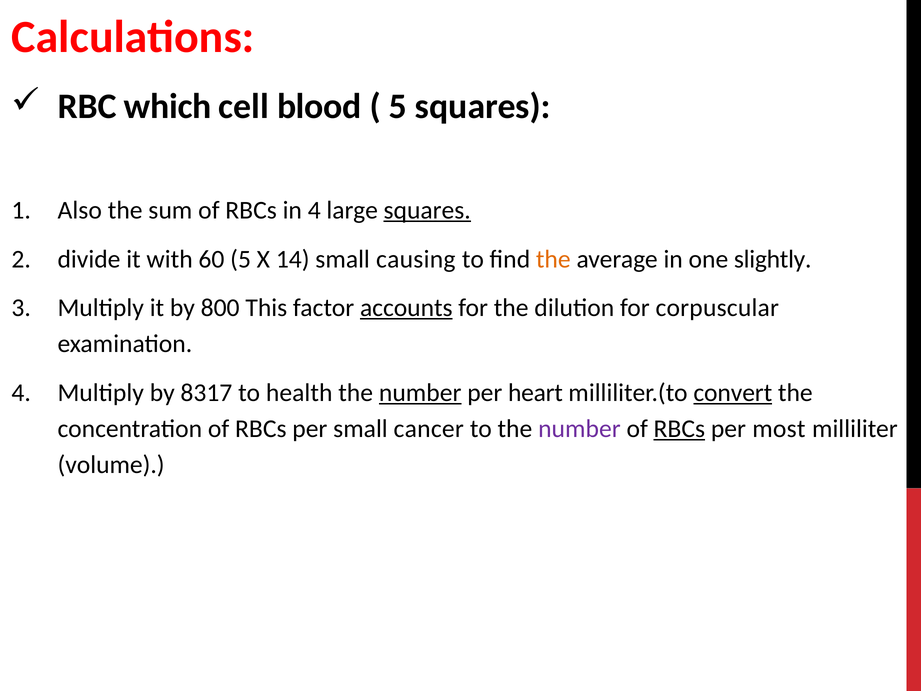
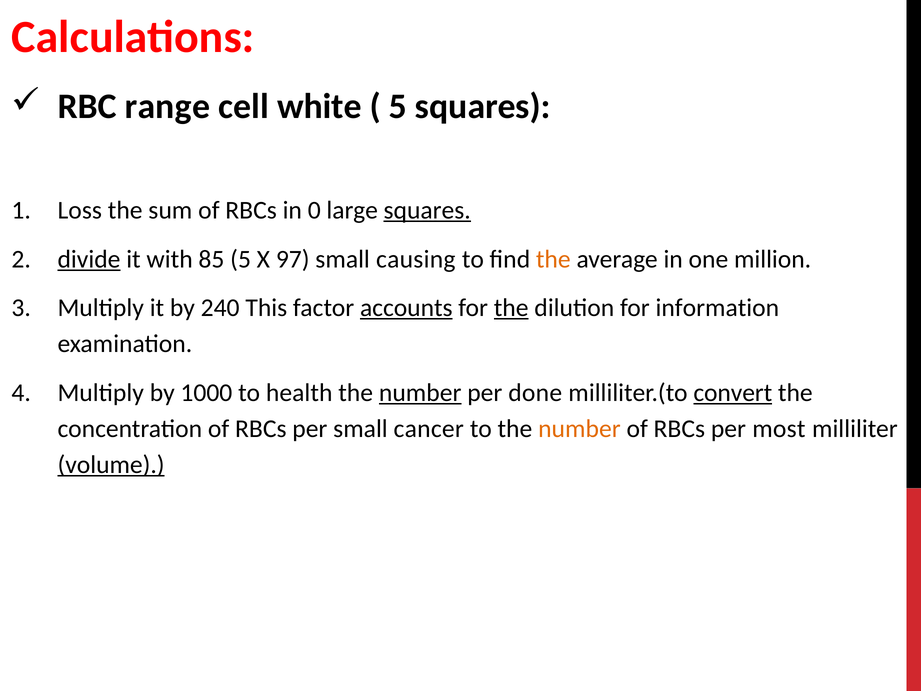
which: which -> range (167, 106)
blood: blood -> white (319, 106)
Also: Also -> Loss (80, 210)
in 4: 4 -> 0 (314, 210)
divide underline: none -> present (89, 259)
60: 60 -> 85 (211, 259)
14: 14 -> 97 (293, 259)
slightly: slightly -> million (773, 259)
800: 800 -> 240 (220, 308)
the underline: none -> present (511, 308)
corpuscular: corpuscular -> information (717, 308)
8317: 8317 -> 1000 (206, 393)
heart: heart -> done (535, 393)
number colour: purple -> orange (579, 429)
RBCs underline: present -> none (679, 429)
volume underline: none -> present (111, 465)
